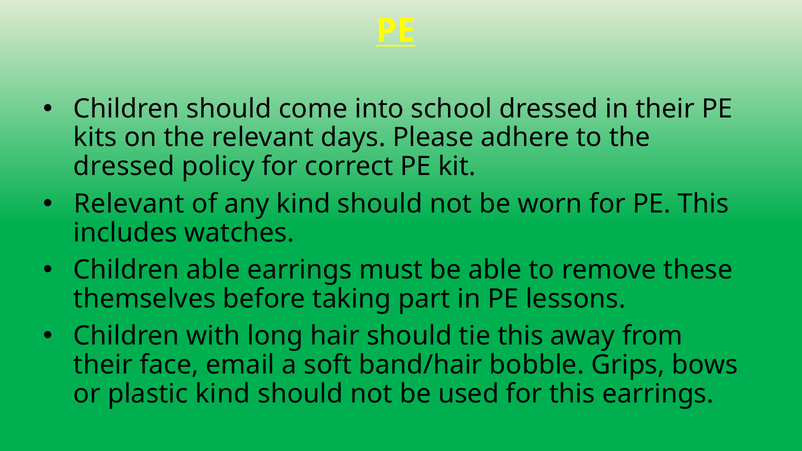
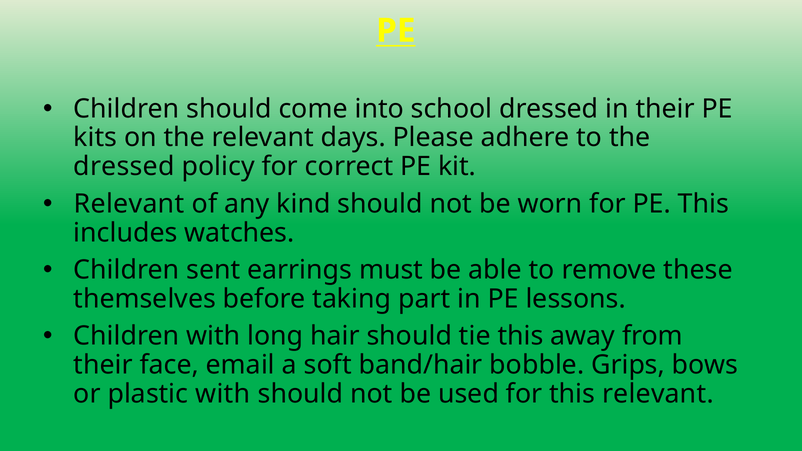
Children able: able -> sent (213, 270)
plastic kind: kind -> with (223, 394)
this earrings: earrings -> relevant (658, 394)
